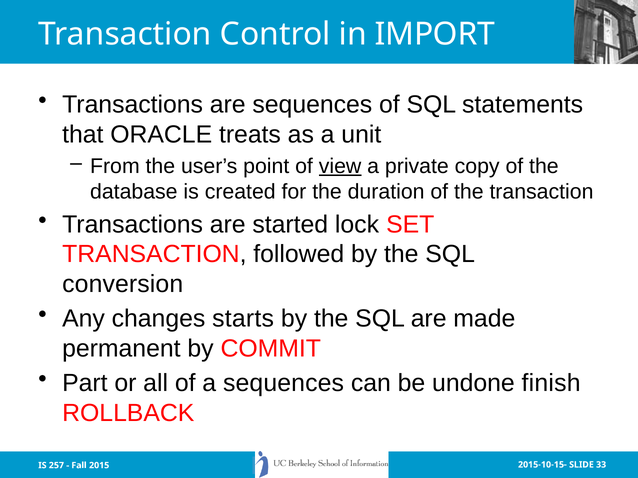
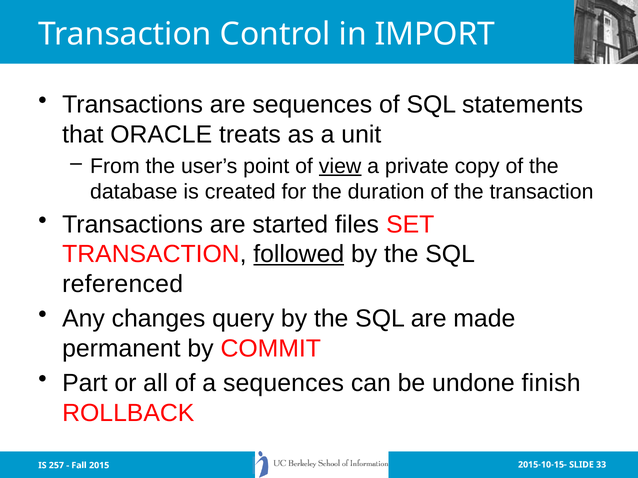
lock: lock -> files (357, 225)
followed underline: none -> present (299, 255)
conversion: conversion -> referenced (123, 284)
starts: starts -> query (243, 319)
